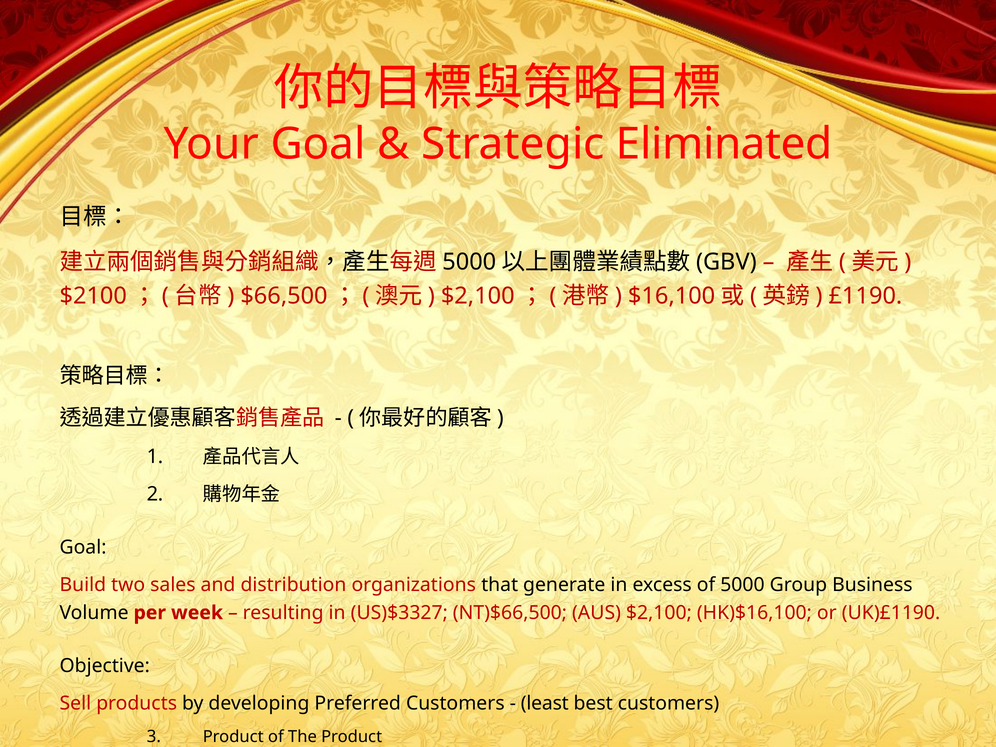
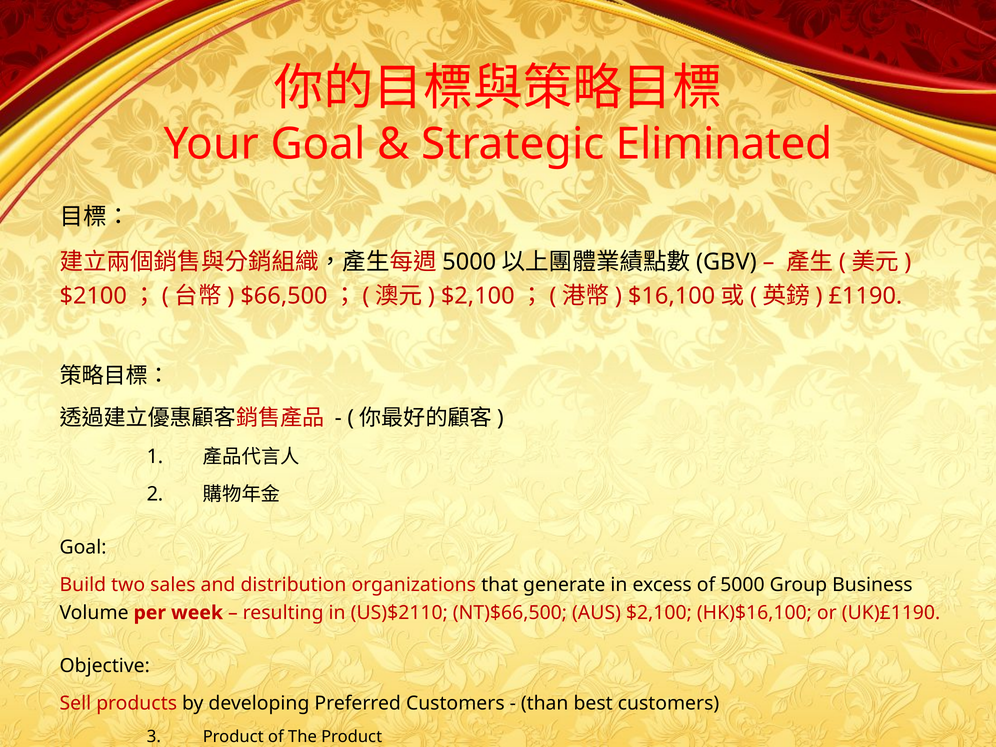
US)$3327: US)$3327 -> US)$2110 (399, 613)
least: least -> than (545, 703)
